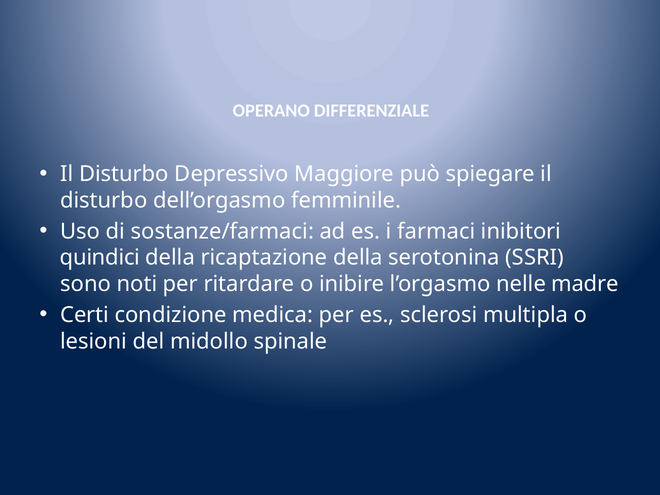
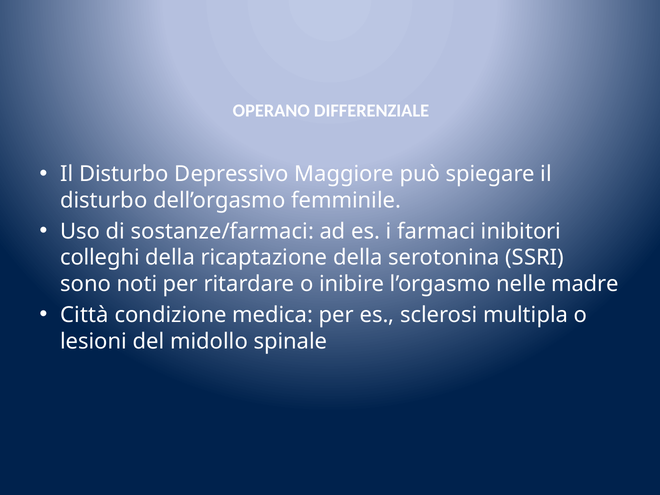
quindici: quindici -> colleghi (100, 258)
Certi: Certi -> Città (84, 315)
